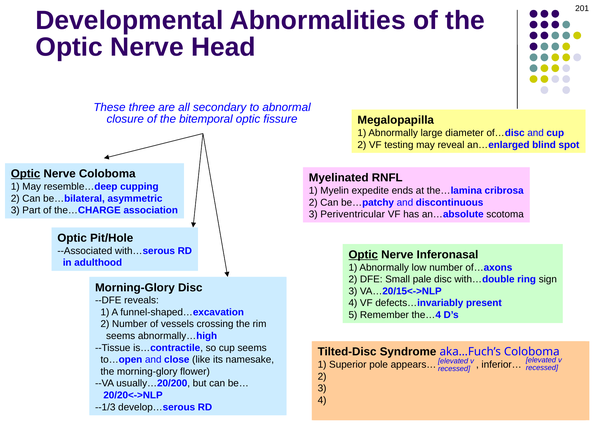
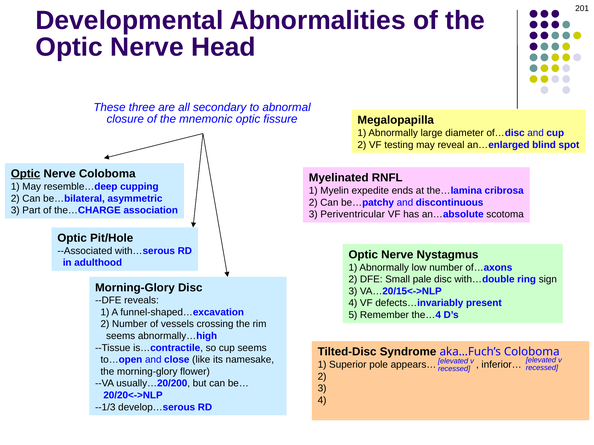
bitemporal: bitemporal -> mnemonic (206, 119)
Optic underline: present -> none (363, 255)
Inferonasal: Inferonasal -> Nystagmus (448, 255)
